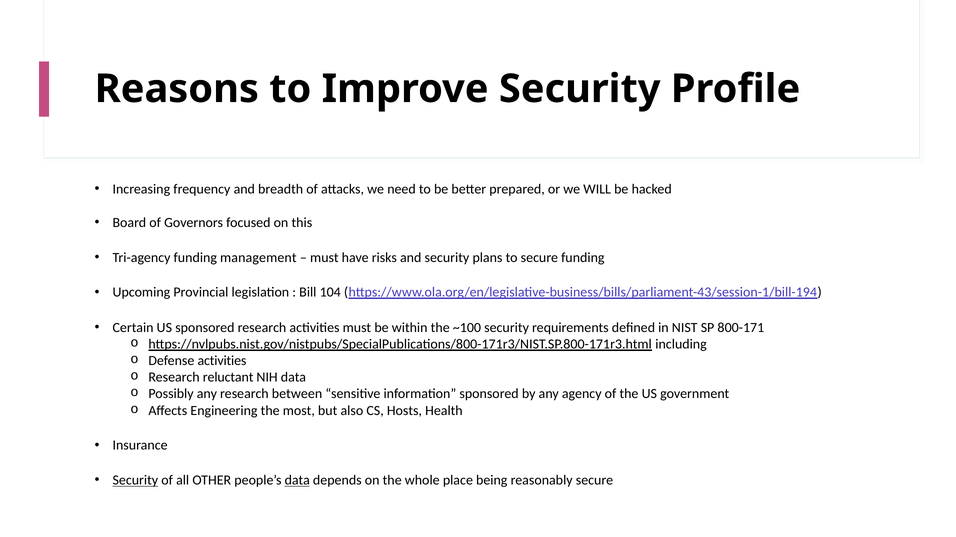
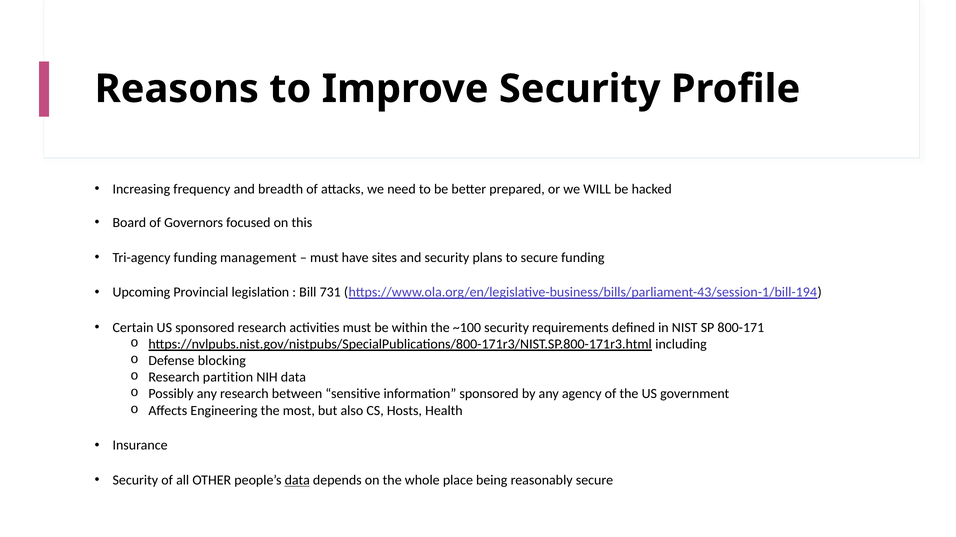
risks: risks -> sites (384, 258)
104: 104 -> 731 (330, 293)
Defense activities: activities -> blocking (222, 361)
reluctant: reluctant -> partition (228, 378)
Security underline: present -> none (135, 481)
